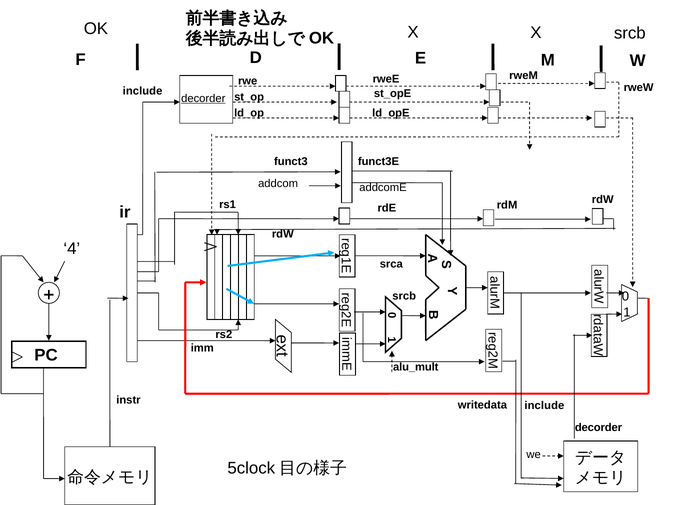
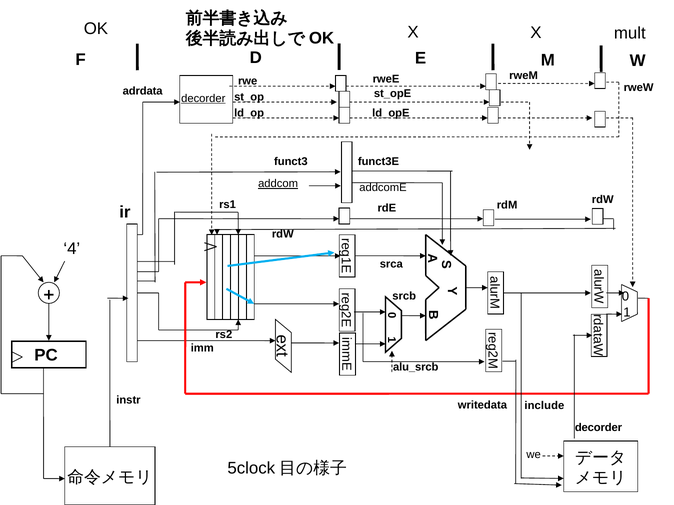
srcb: srcb -> mult (630, 33)
include: include -> adrdata (143, 91)
addcom underline: none -> present (278, 184)
alu_mult: alu_mult -> alu_srcb (416, 367)
